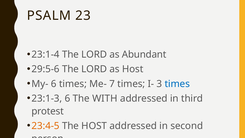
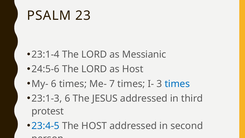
Abundant: Abundant -> Messianic (144, 55)
29:5-6: 29:5-6 -> 24:5-6 (46, 69)
WITH: WITH -> JESUS (105, 98)
23:4-5 colour: orange -> blue (46, 126)
